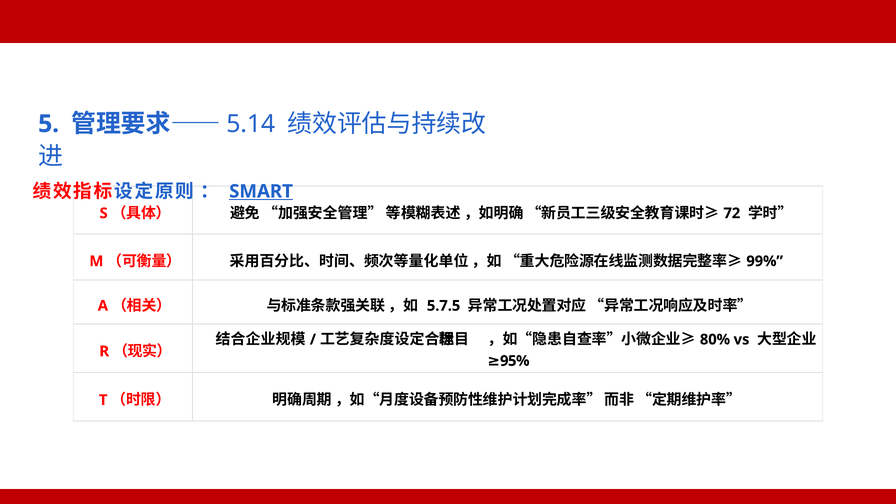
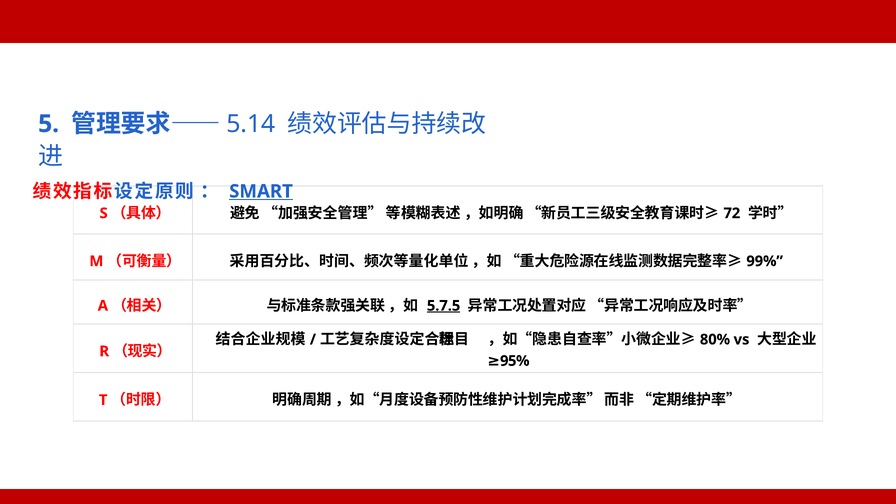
5.7.5 underline: none -> present (444, 306)
